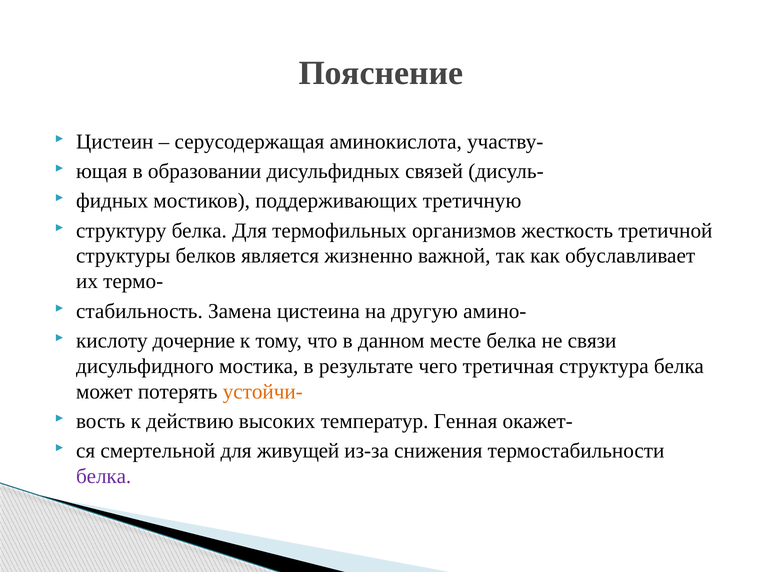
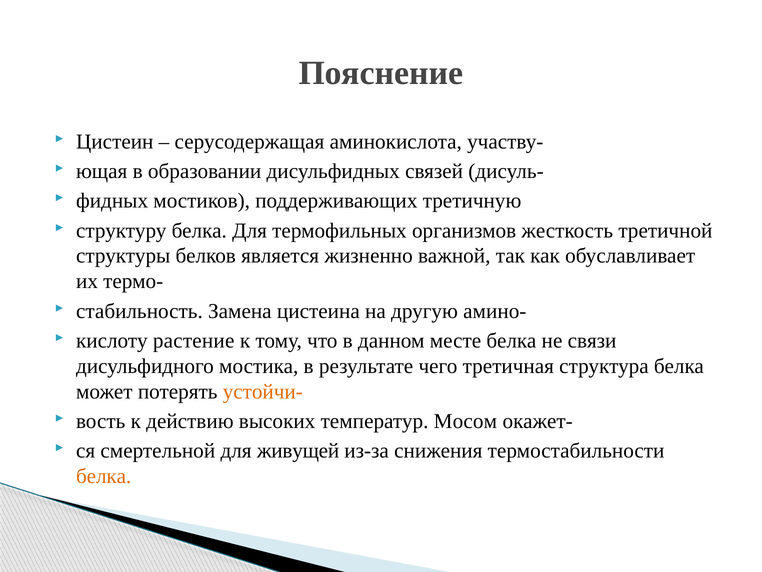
дочерние: дочерние -> растение (194, 340)
Генная: Генная -> Мосом (465, 421)
белка colour: purple -> orange (104, 476)
